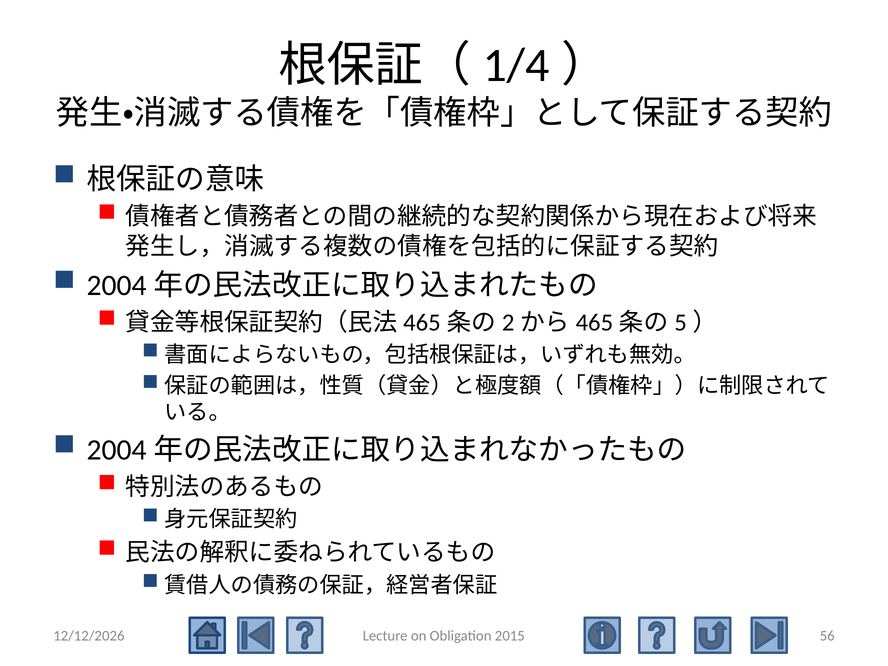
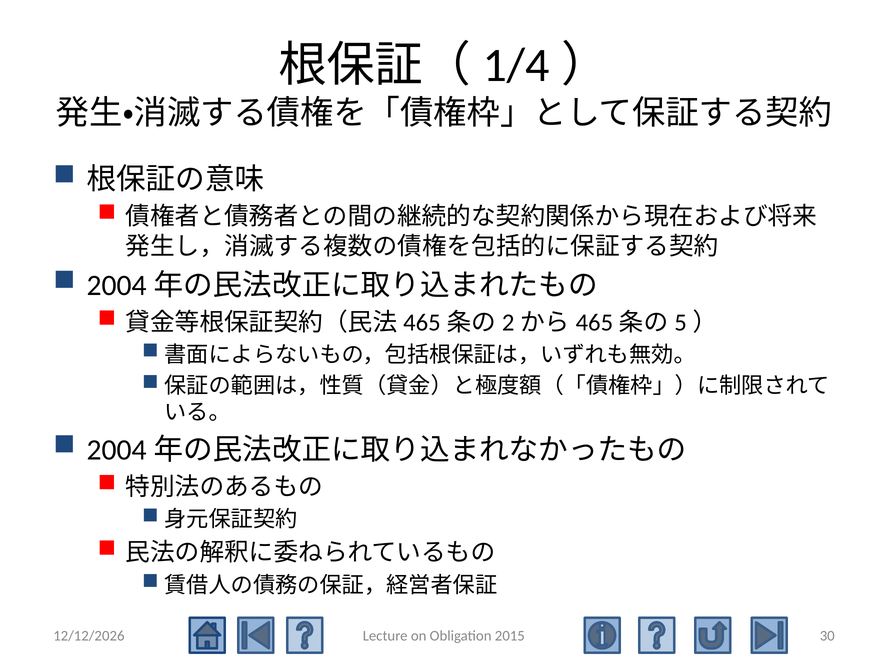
56: 56 -> 30 (827, 636)
